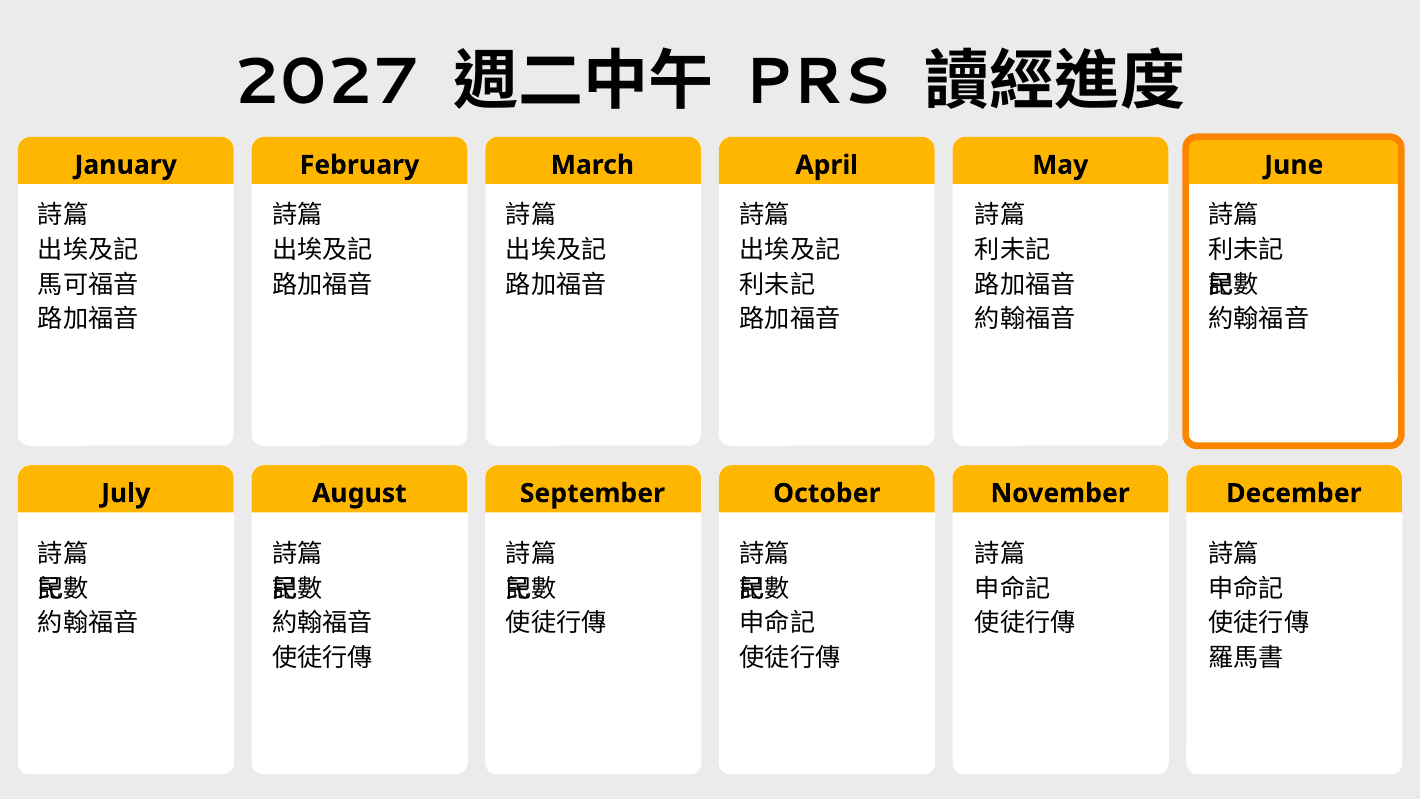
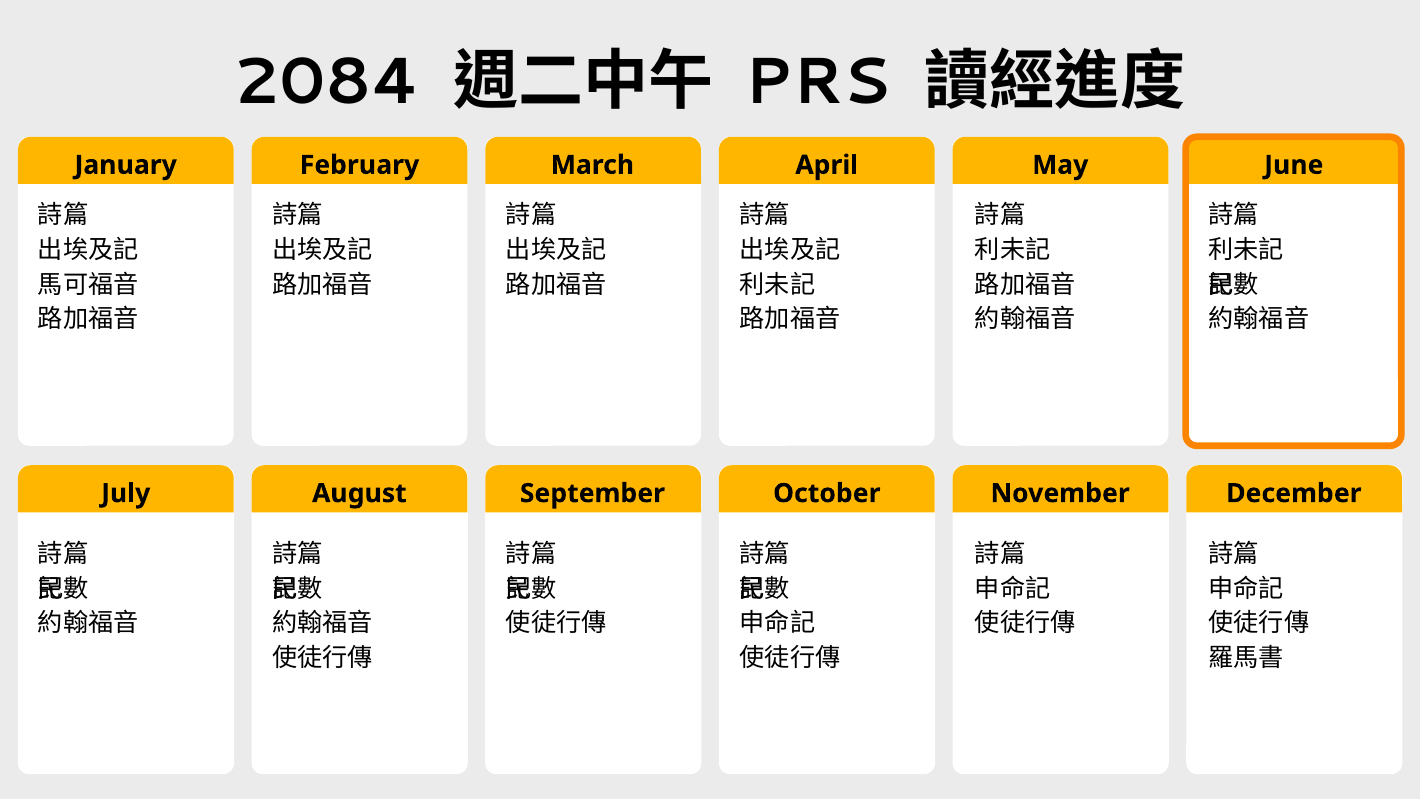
2027: 2027 -> 2084 (327, 82)
